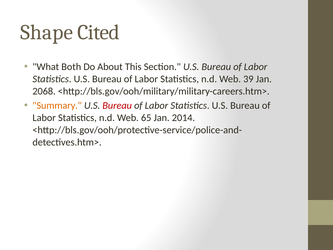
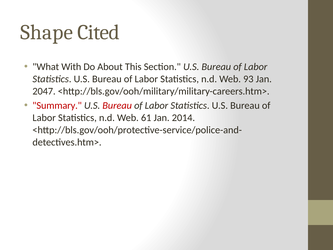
Both: Both -> With (71, 67)
39: 39 -> 93 (248, 79)
2068: 2068 -> 2047 (44, 91)
Summary colour: orange -> red (57, 105)
65: 65 -> 61 (146, 118)
